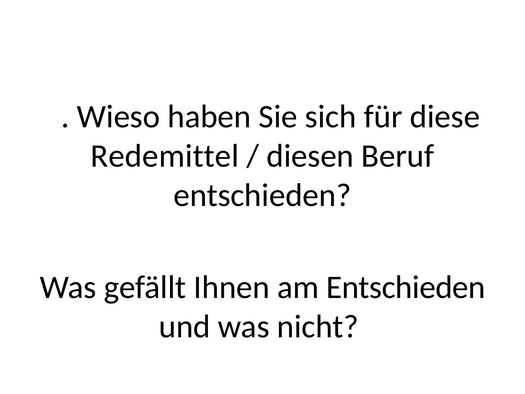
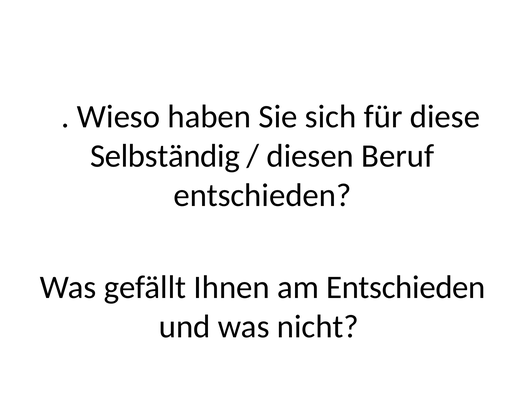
Redemittel: Redemittel -> Selbständig (165, 156)
